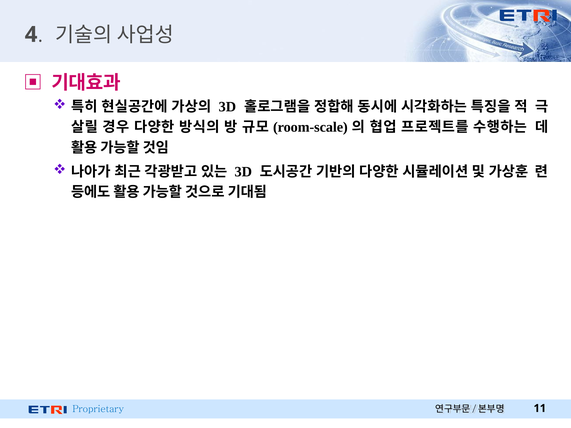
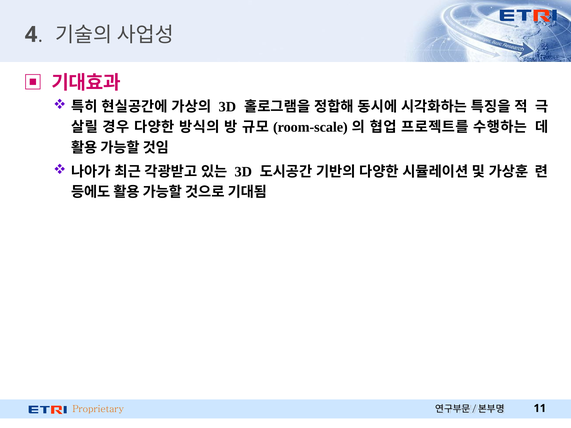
Proprietary colour: blue -> orange (98, 409)
